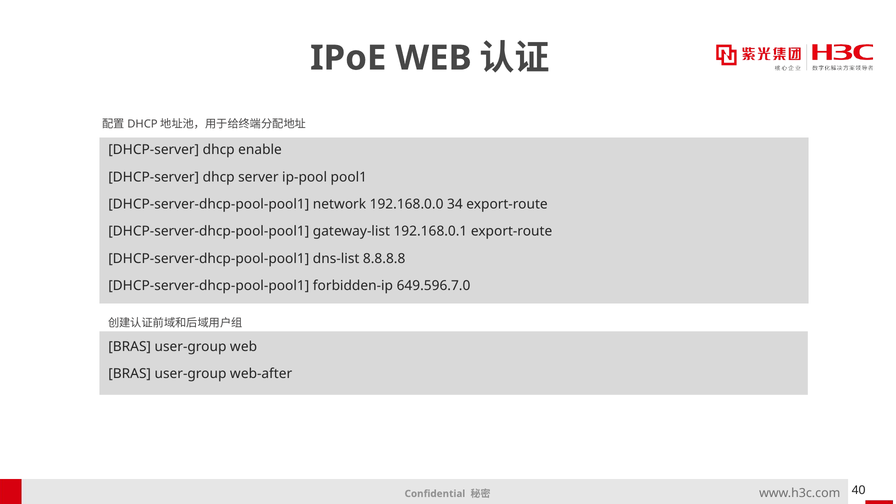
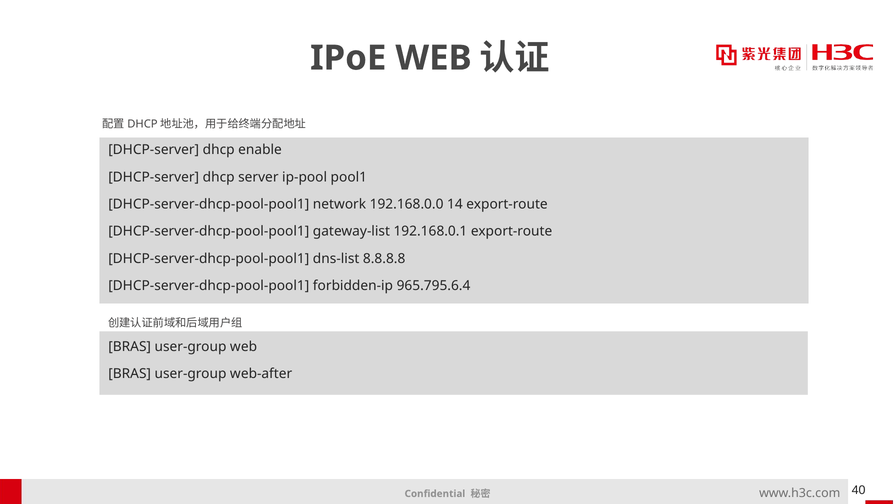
34: 34 -> 14 (455, 204)
649.596.7.0: 649.596.7.0 -> 965.795.6.4 (434, 286)
